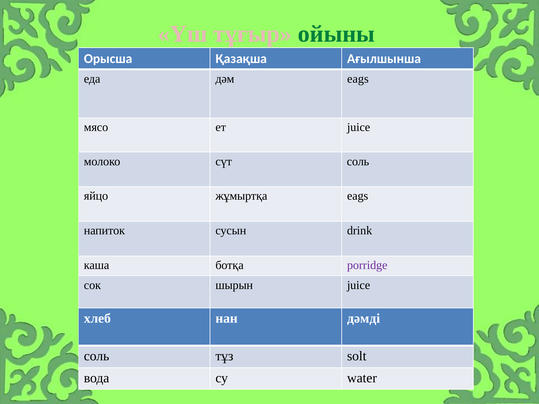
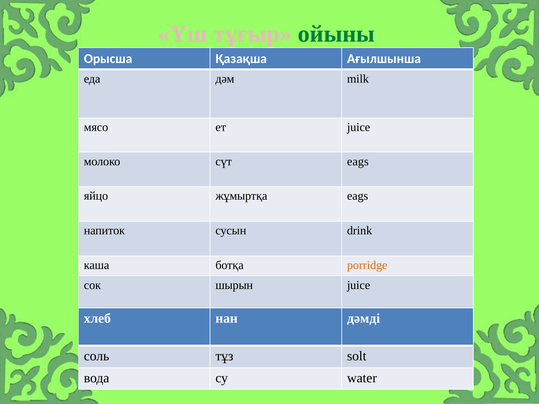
дәм eags: eags -> milk (358, 79)
сүт соль: соль -> eags (358, 162)
porridge colour: purple -> orange (367, 265)
